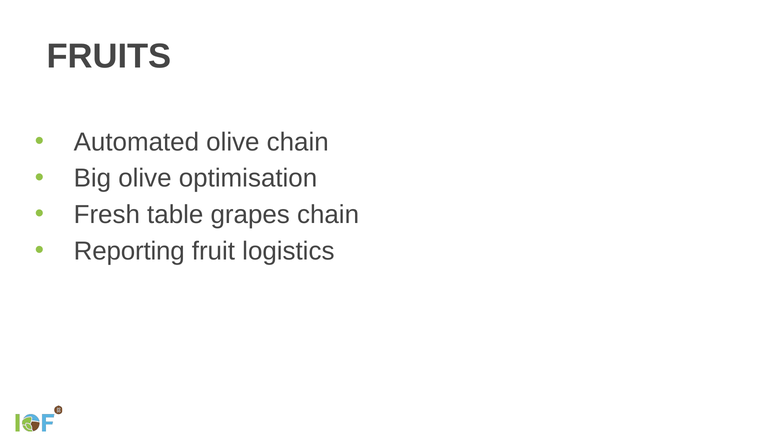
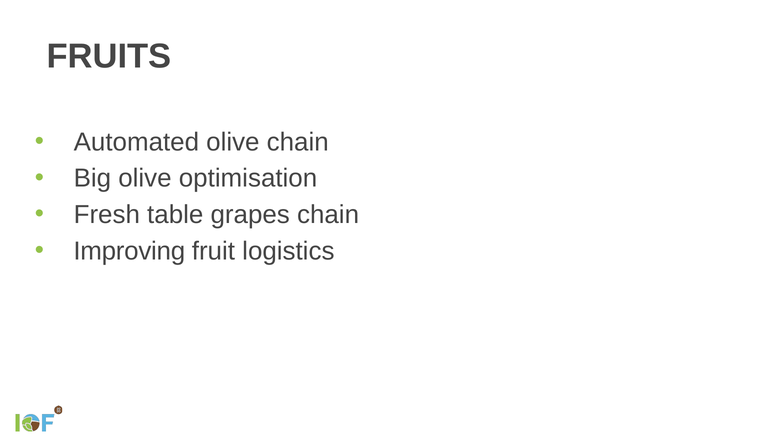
Reporting: Reporting -> Improving (129, 251)
